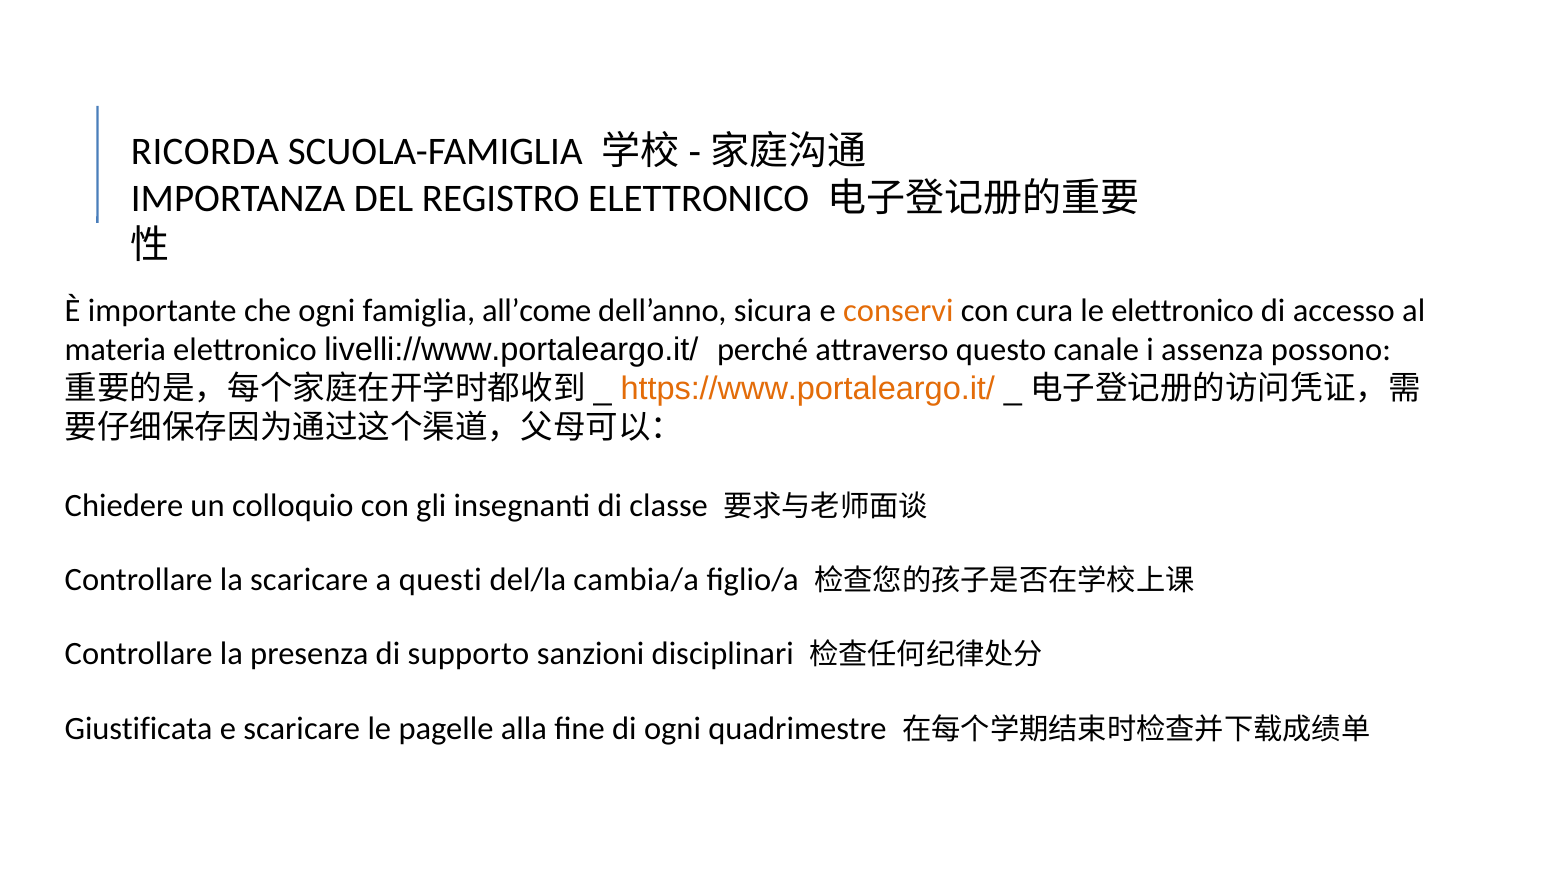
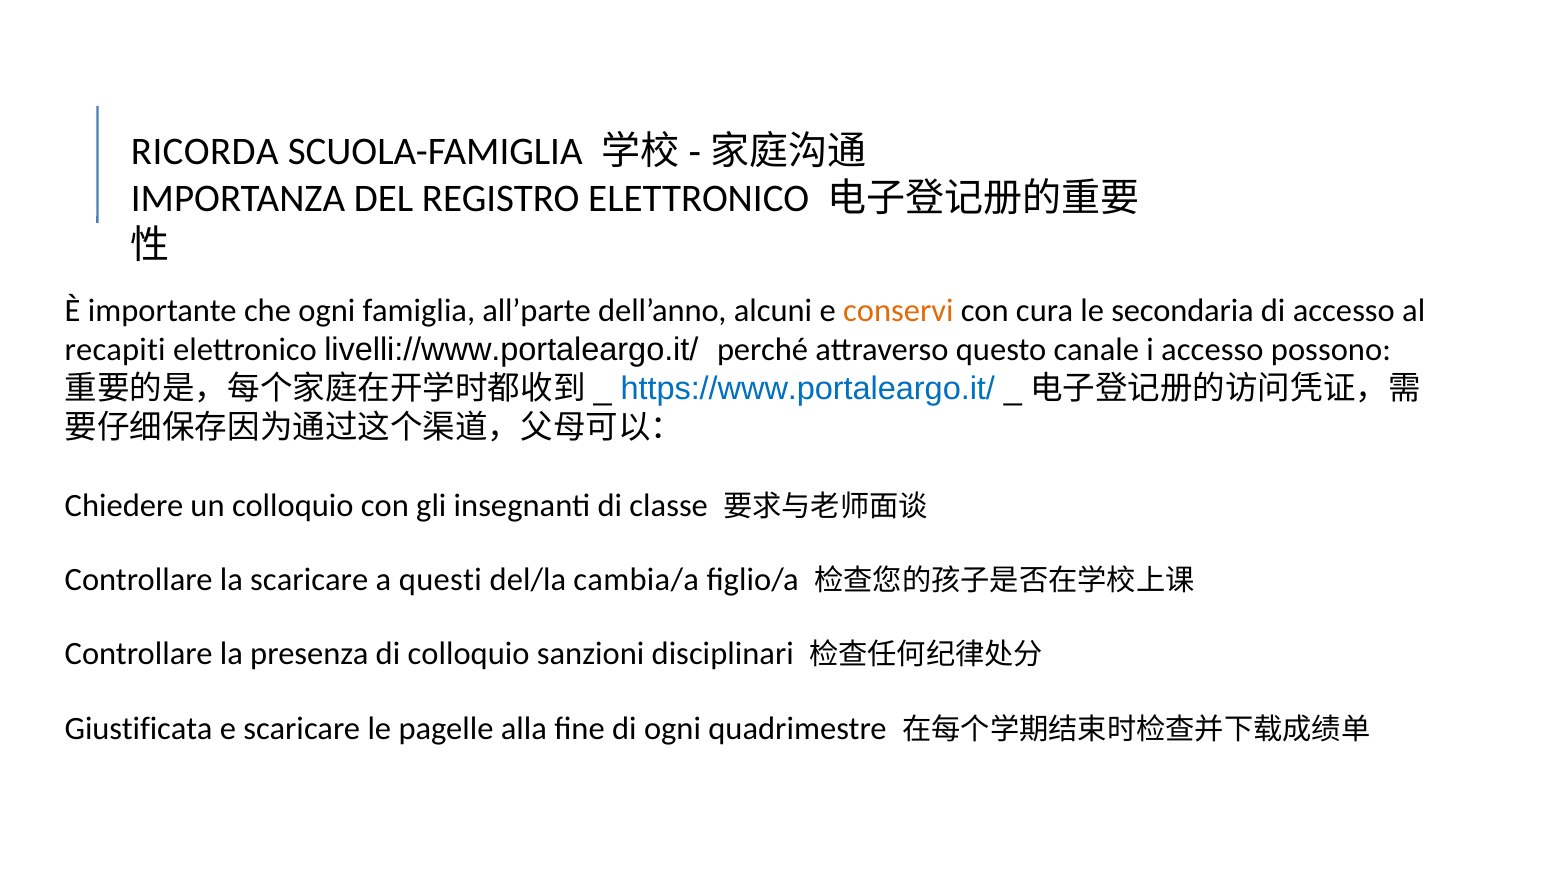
all’come: all’come -> all’parte (537, 311)
sicura: sicura -> alcuni (773, 311)
le elettronico: elettronico -> secondaria (1182, 311)
materia: materia -> recapiti (115, 350)
i assenza: assenza -> accesso (1212, 350)
https://www.portaleargo.it/ colour: orange -> blue (808, 389)
di supporto: supporto -> colloquio (469, 654)
